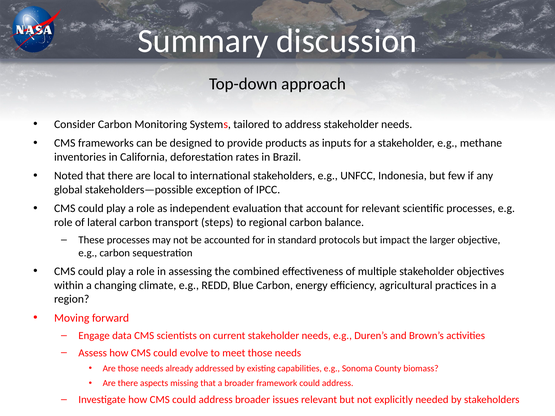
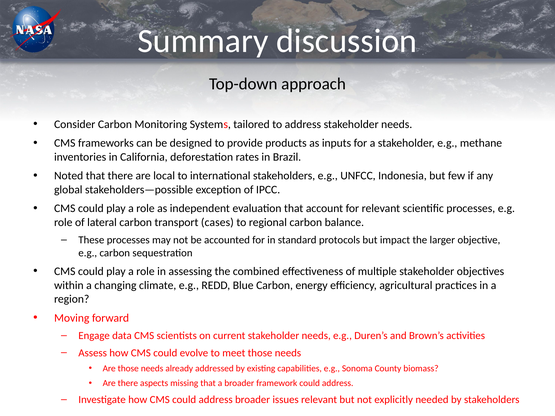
steps: steps -> cases (217, 222)
